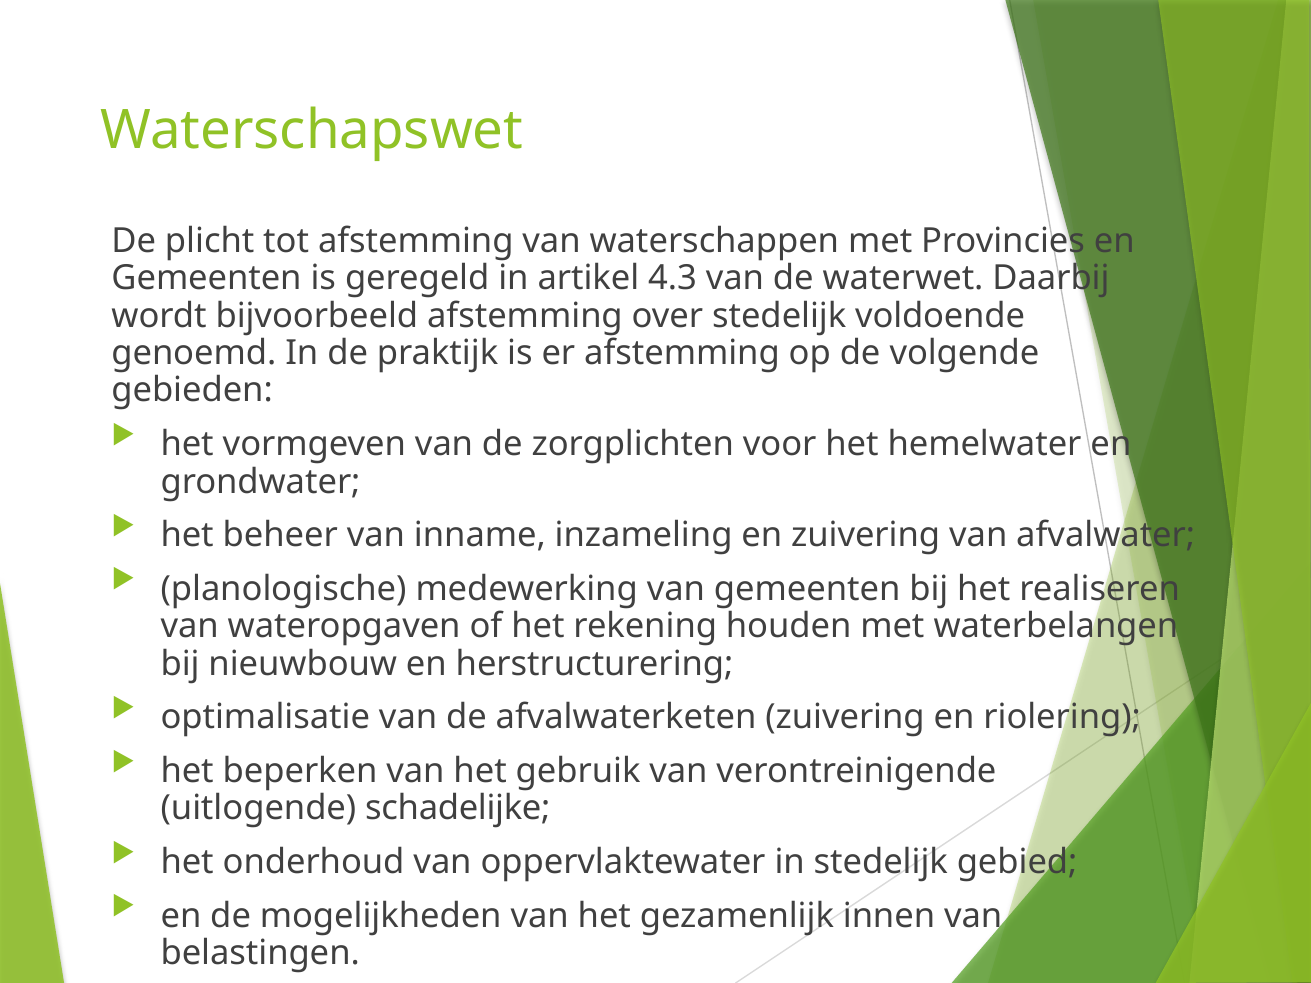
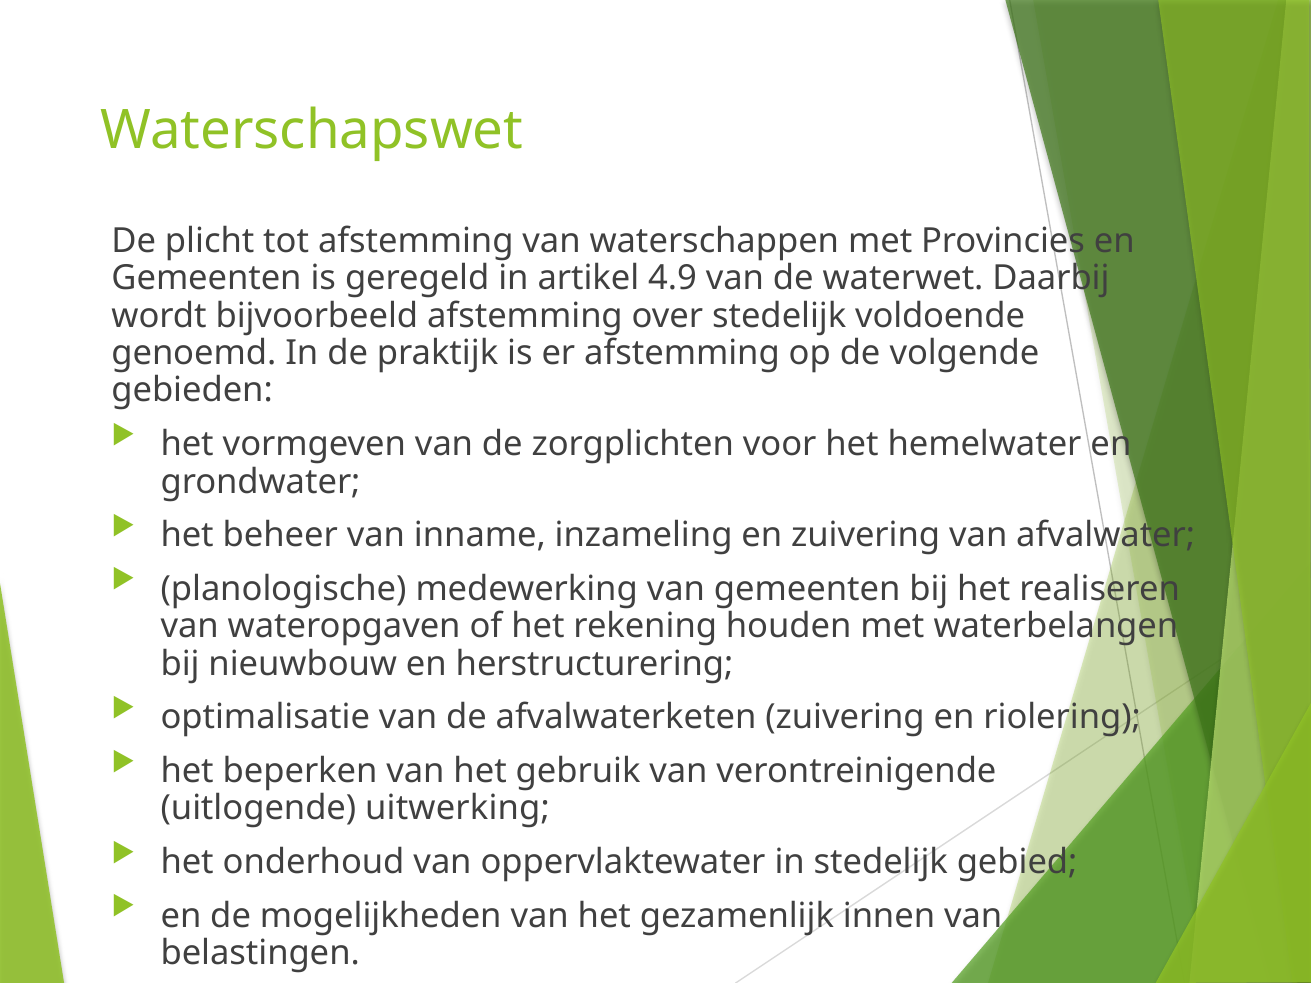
4.3: 4.3 -> 4.9 (673, 279)
schadelijke: schadelijke -> uitwerking (458, 809)
